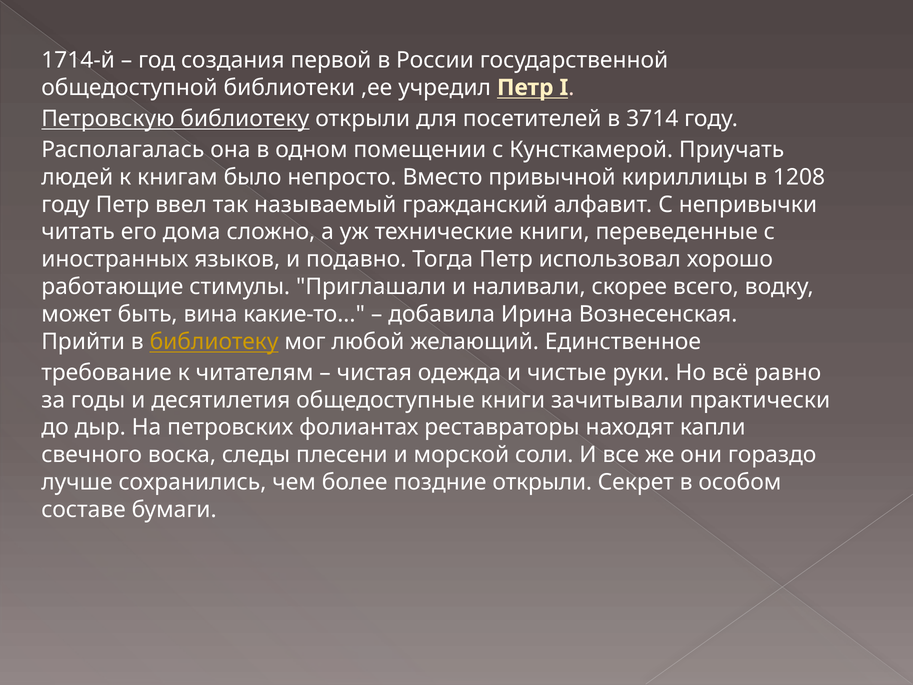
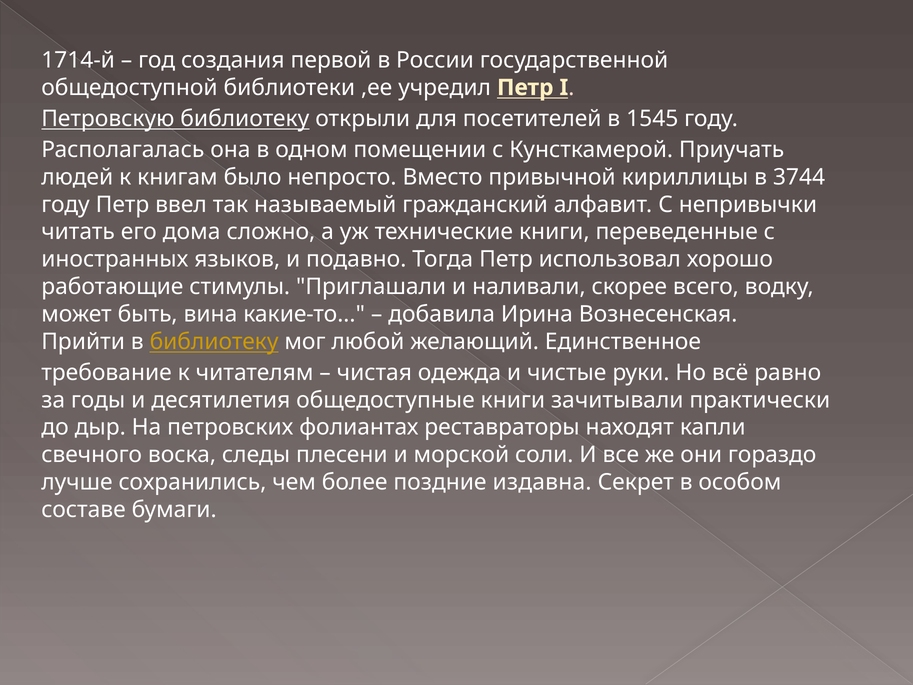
3714: 3714 -> 1545 (652, 119)
1208: 1208 -> 3744 (799, 177)
поздние открыли: открыли -> издавна (542, 482)
